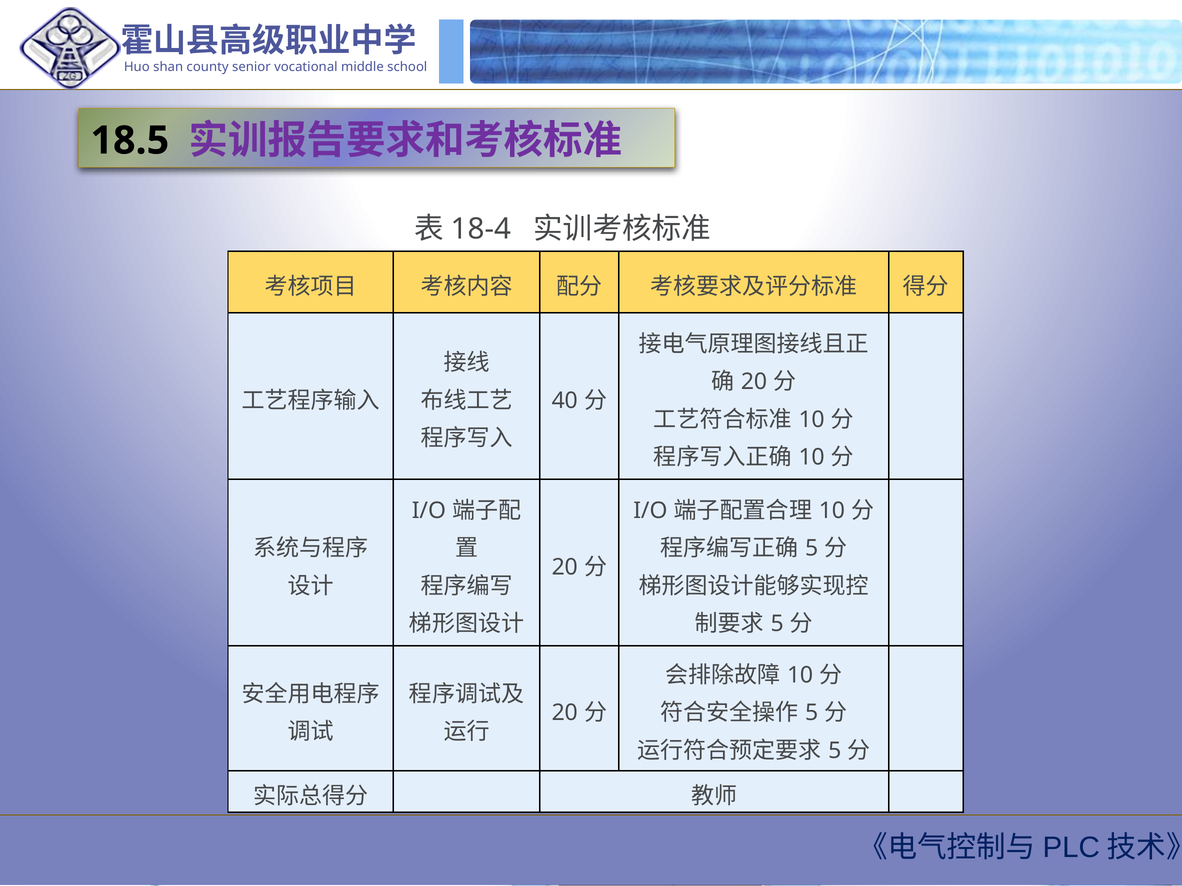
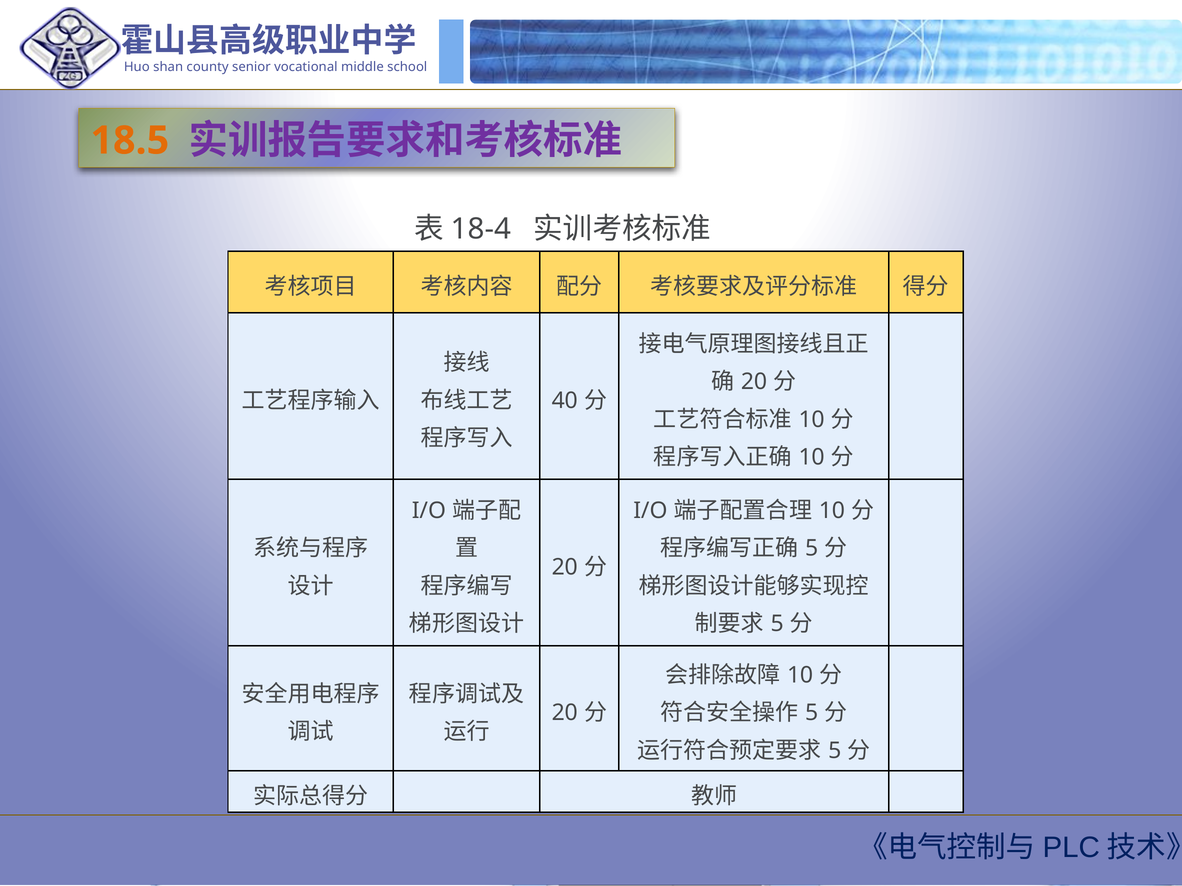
18.5 colour: black -> orange (130, 141)
